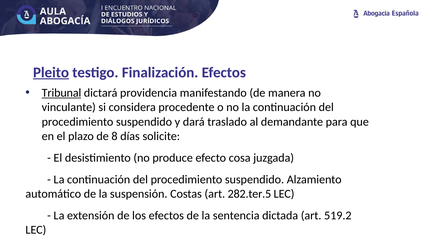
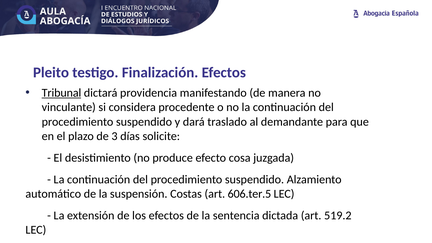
Pleito underline: present -> none (51, 72)
8: 8 -> 3 (115, 136)
282.ter.5: 282.ter.5 -> 606.ter.5 (249, 194)
